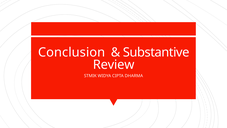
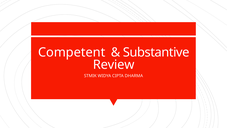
Conclusion: Conclusion -> Competent (72, 52)
